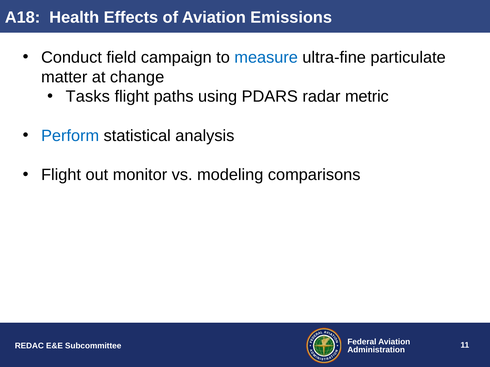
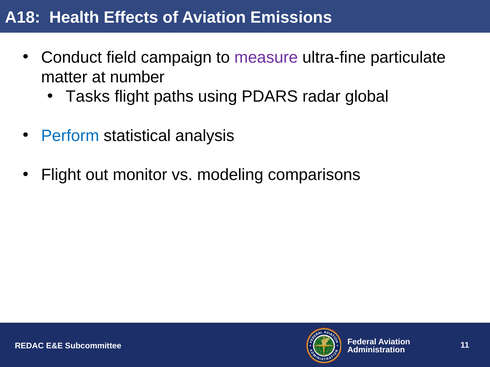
measure colour: blue -> purple (266, 58)
change: change -> number (137, 77)
metric: metric -> global (367, 97)
